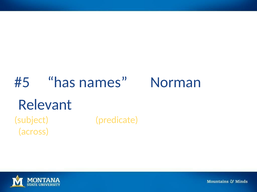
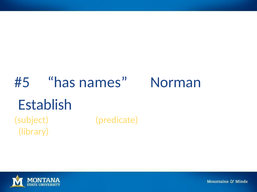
Relevant: Relevant -> Establish (45, 105)
across: across -> library (34, 132)
